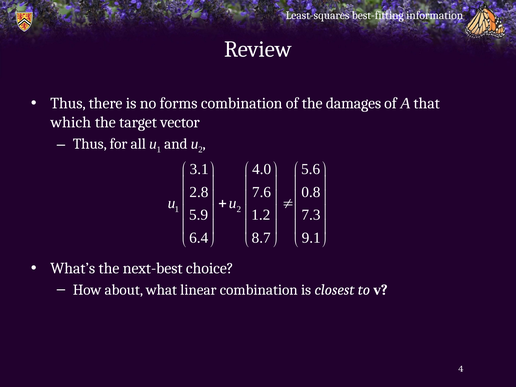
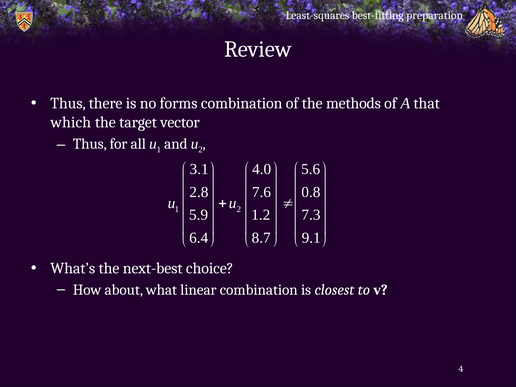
information: information -> preparation (435, 15)
damages: damages -> methods (353, 103)
